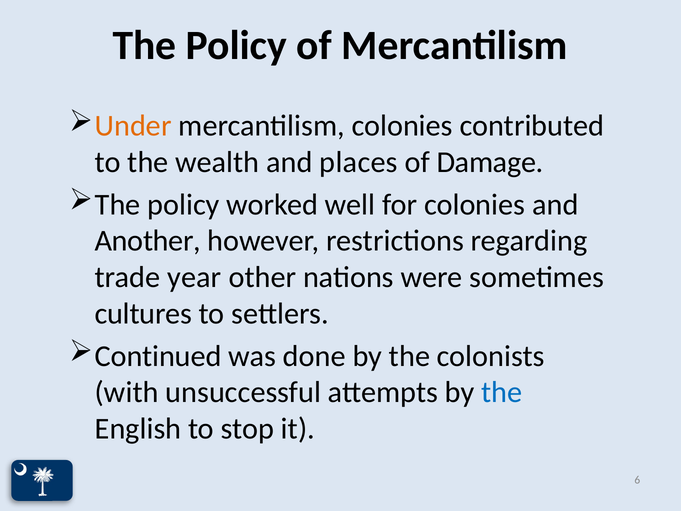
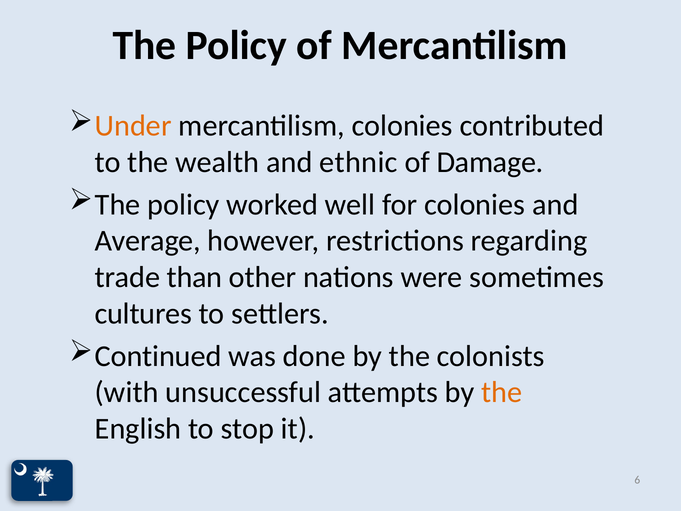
places: places -> ethnic (359, 162)
Another: Another -> Average (148, 241)
year: year -> than (195, 277)
the colour: blue -> orange (502, 392)
